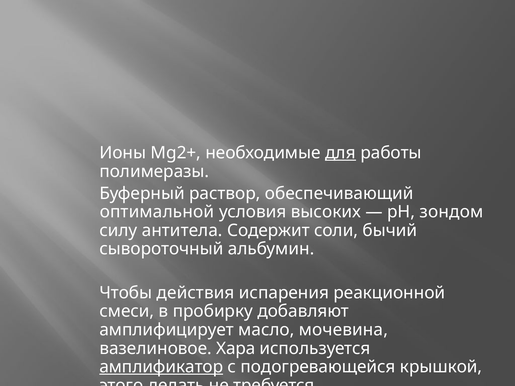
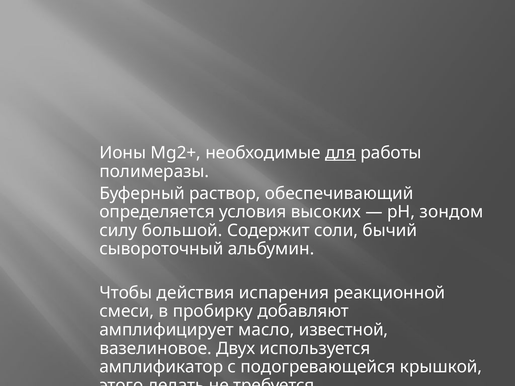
оптимальной: оптимальной -> определяется (157, 212)
антитела: антитела -> большой (182, 231)
мочевина: мочевина -> известной (344, 330)
Хара: Хара -> Двух (236, 349)
амплификатор underline: present -> none (161, 367)
